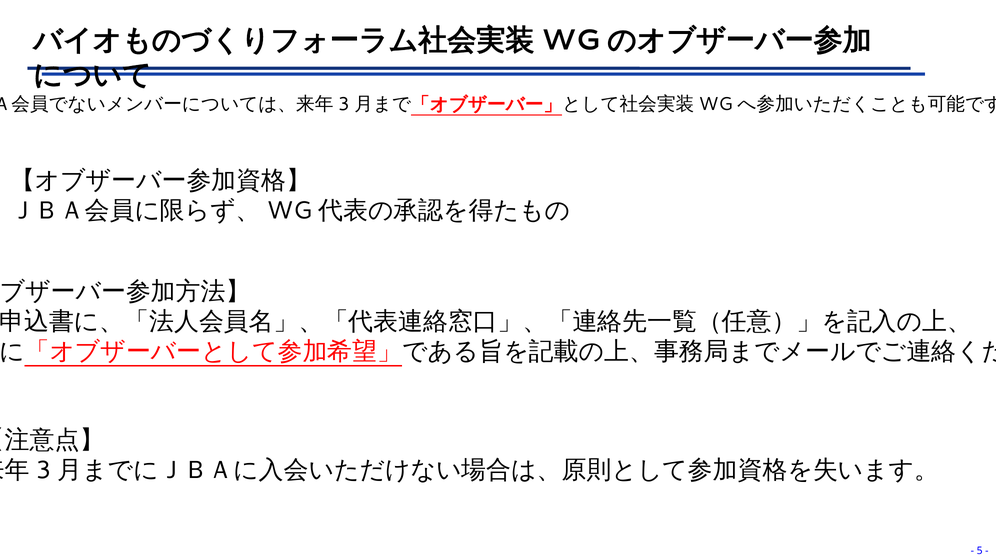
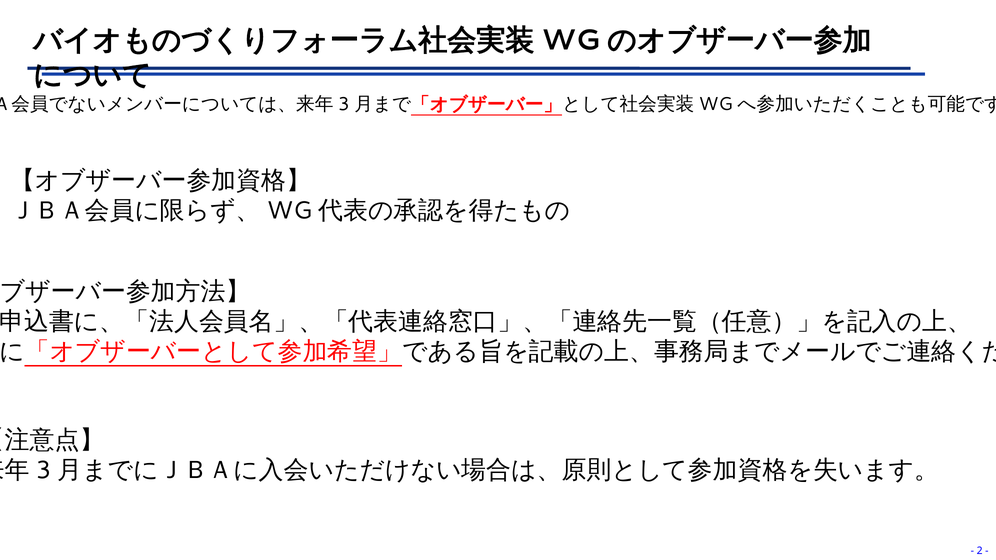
5: 5 -> 2 (980, 551)
